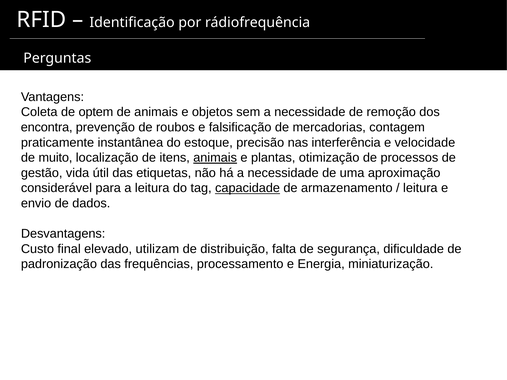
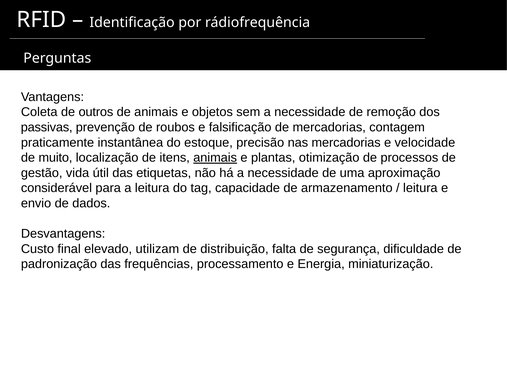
optem: optem -> outros (96, 112)
encontra: encontra -> passivas (47, 127)
nas interferência: interferência -> mercadorias (346, 143)
capacidade underline: present -> none (248, 188)
